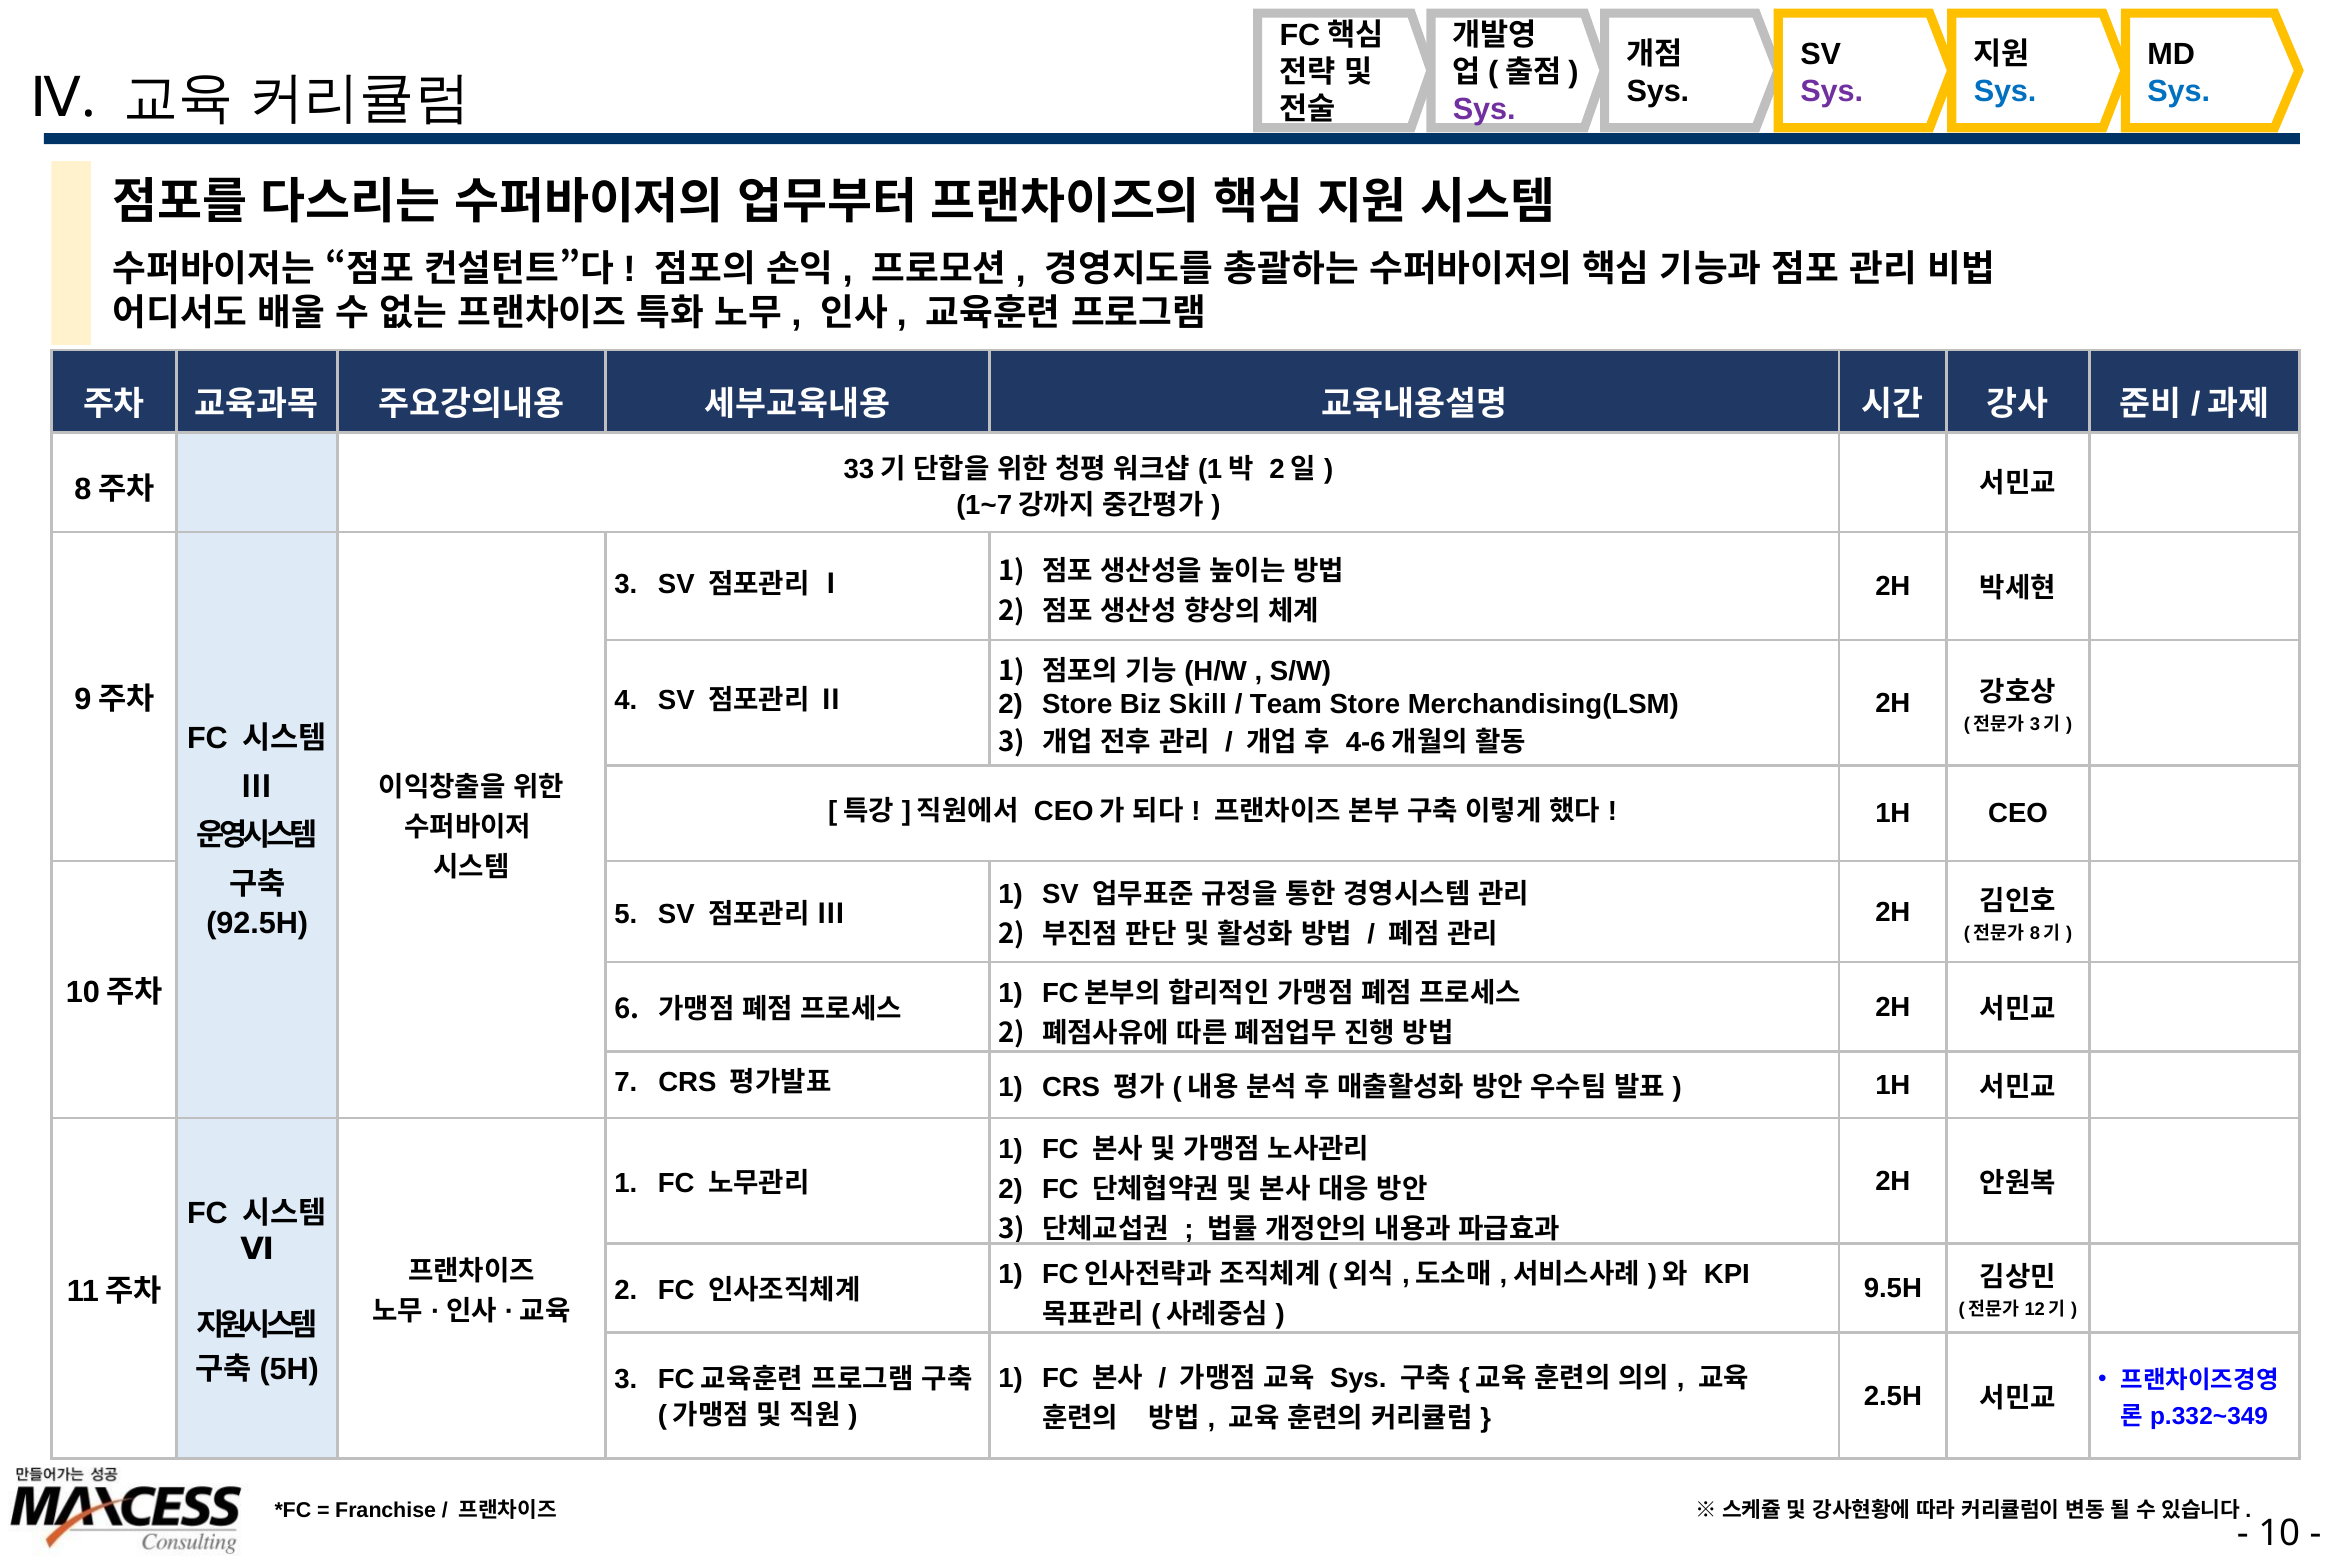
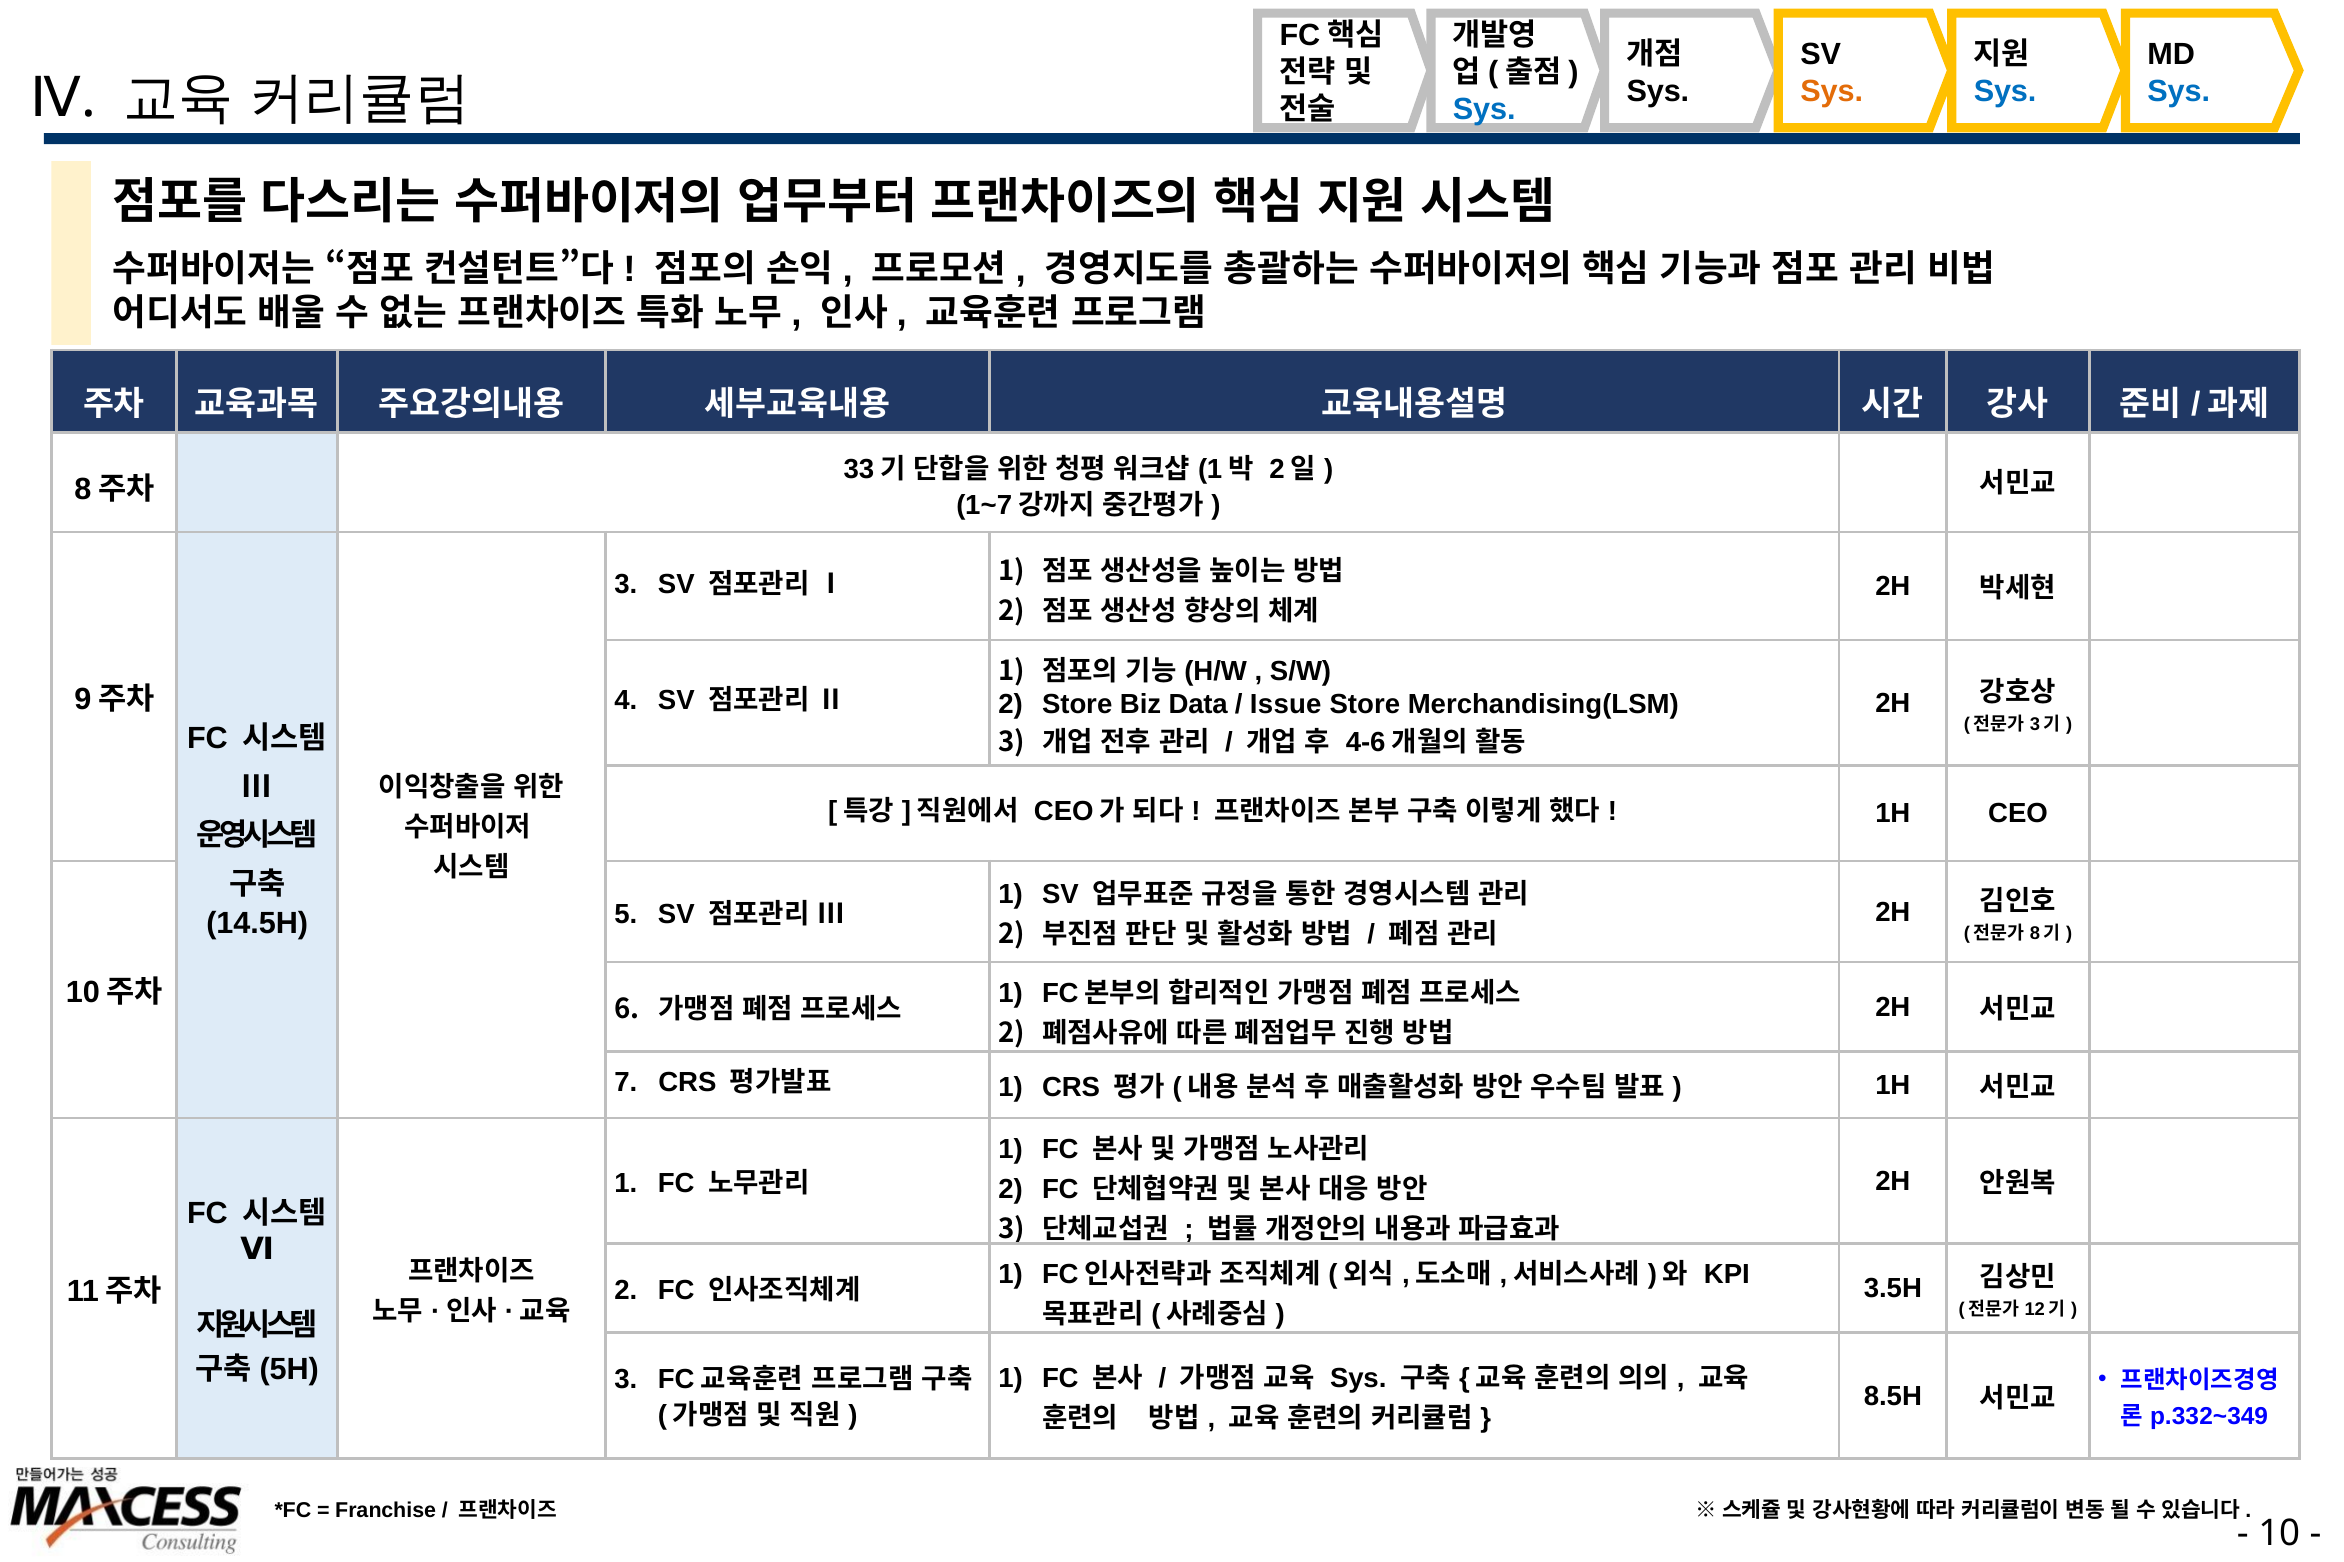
Sys colour: purple -> orange (1832, 91)
Sys colour: purple -> blue (1484, 109)
Skill: Skill -> Data (1198, 704)
Team: Team -> Issue (1286, 704)
92.5H: 92.5H -> 14.5H (257, 924)
9.5H: 9.5H -> 3.5H (1893, 1288)
2.5H: 2.5H -> 8.5H (1893, 1396)
